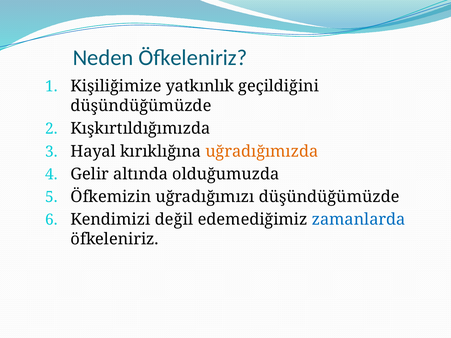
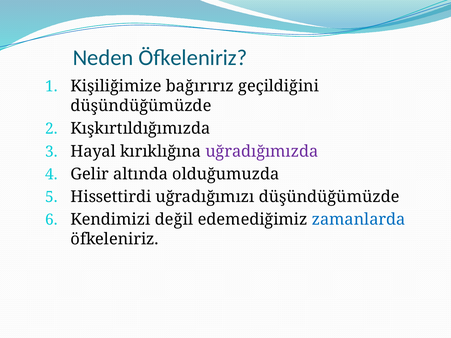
yatkınlık: yatkınlık -> bağırırız (200, 86)
uğradığımızda colour: orange -> purple (262, 151)
Öfkemizin: Öfkemizin -> Hissettirdi (111, 197)
